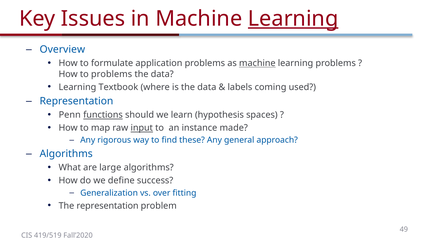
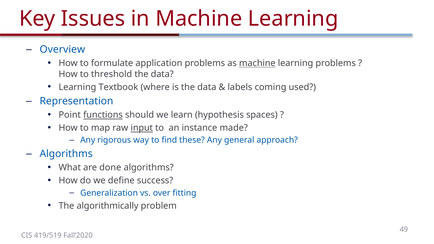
Learning underline: present -> none (293, 19)
to problems: problems -> threshold (112, 74)
Penn: Penn -> Point (70, 115)
large: large -> done (110, 168)
The representation: representation -> algorithmically (108, 206)
